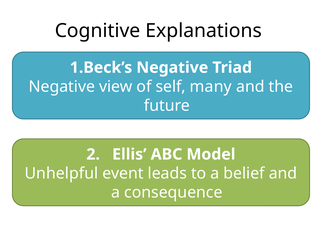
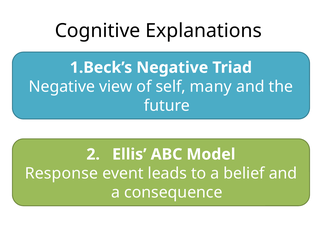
Unhelpful: Unhelpful -> Response (61, 173)
